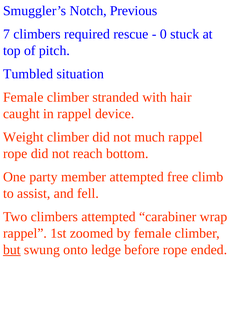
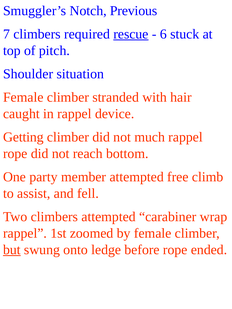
rescue underline: none -> present (131, 34)
0: 0 -> 6 (163, 34)
Tumbled: Tumbled -> Shoulder (28, 74)
Weight: Weight -> Getting (23, 137)
